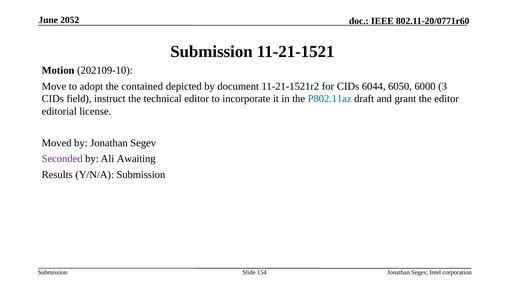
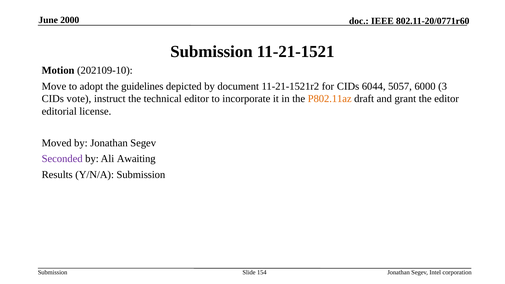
2052: 2052 -> 2000 (70, 20)
contained: contained -> guidelines (142, 86)
6050: 6050 -> 5057 (400, 86)
field: field -> vote (79, 99)
P802.11az colour: blue -> orange (330, 99)
